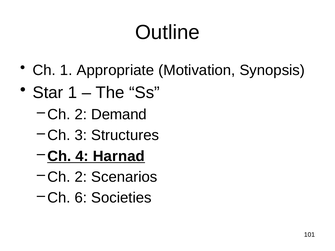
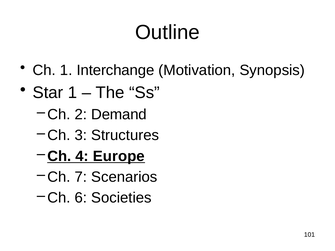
Appropriate: Appropriate -> Interchange (115, 70)
Harnad: Harnad -> Europe (119, 156)
2: 2 -> 7 (81, 177)
